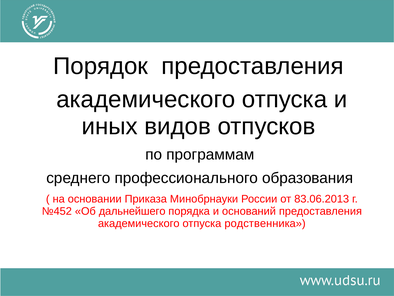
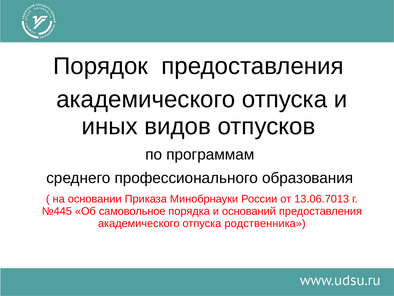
83.06.2013: 83.06.2013 -> 13.06.7013 (322, 199)
№452: №452 -> №445 (57, 211)
дальнейшего: дальнейшего -> самовольное (132, 211)
